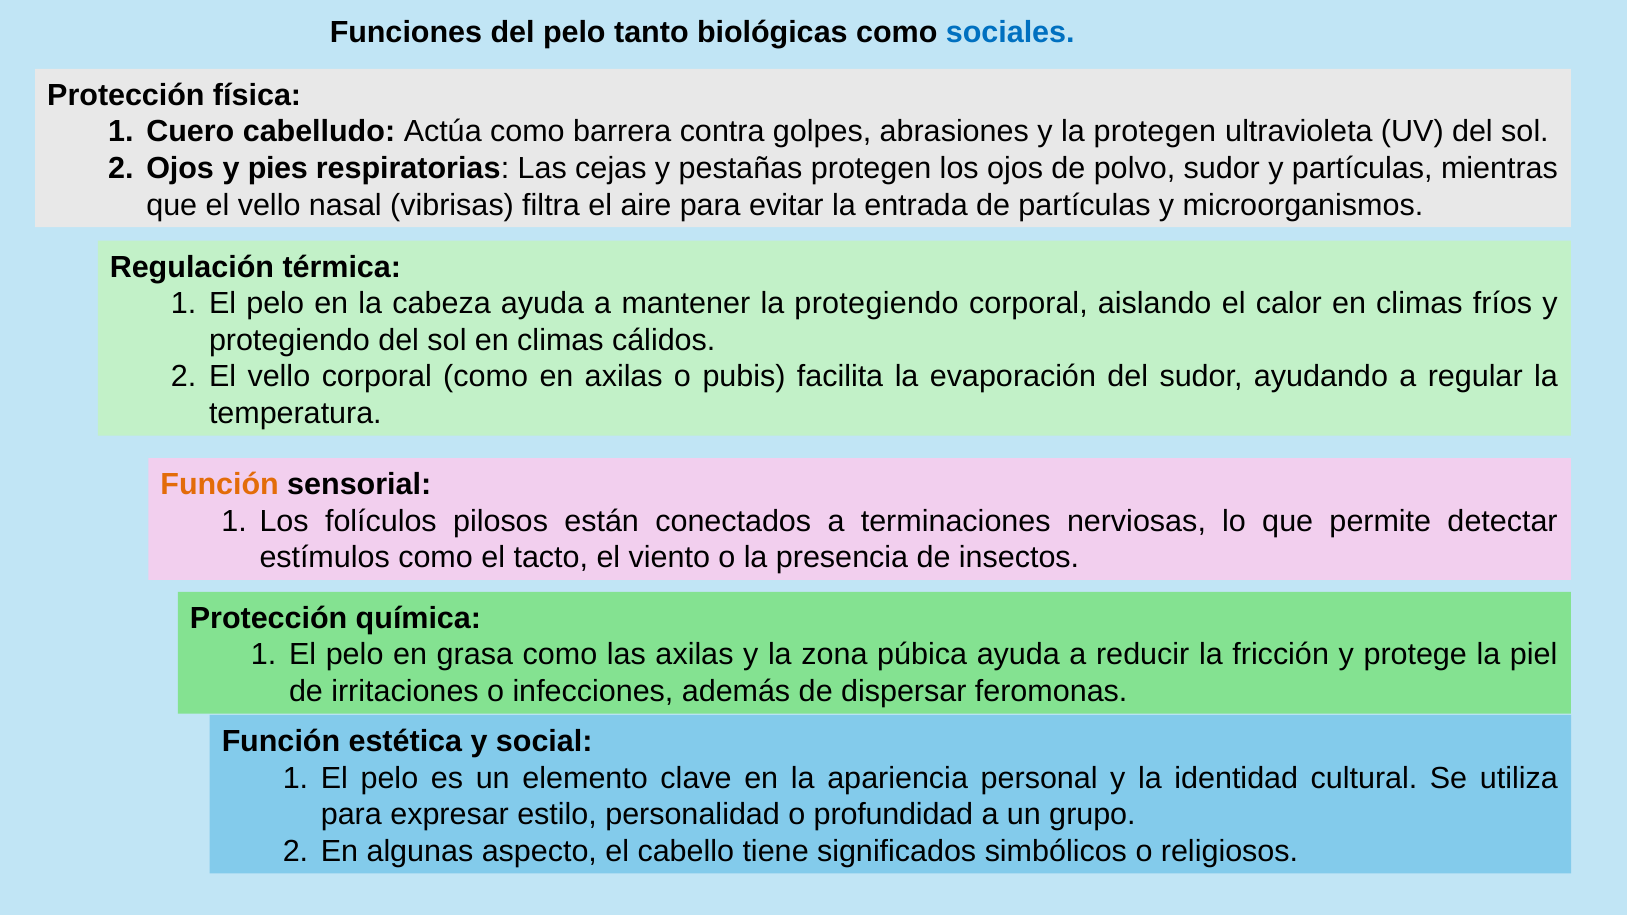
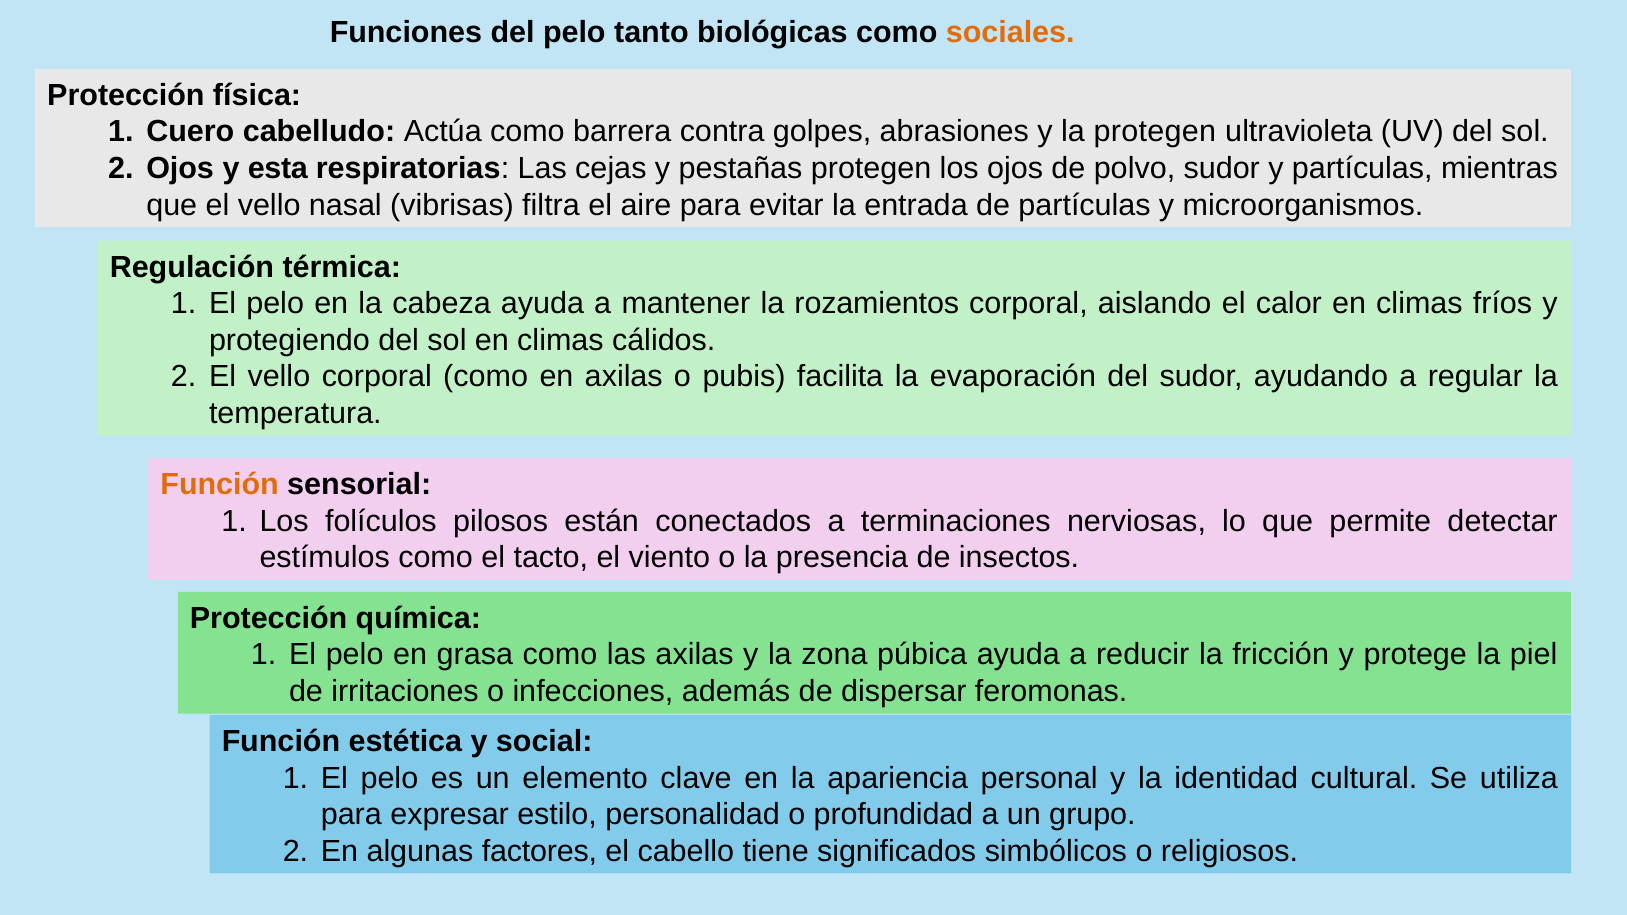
sociales colour: blue -> orange (1010, 32)
pies: pies -> esta (278, 169)
la protegiendo: protegiendo -> rozamientos (877, 304)
aspecto: aspecto -> factores (539, 851)
